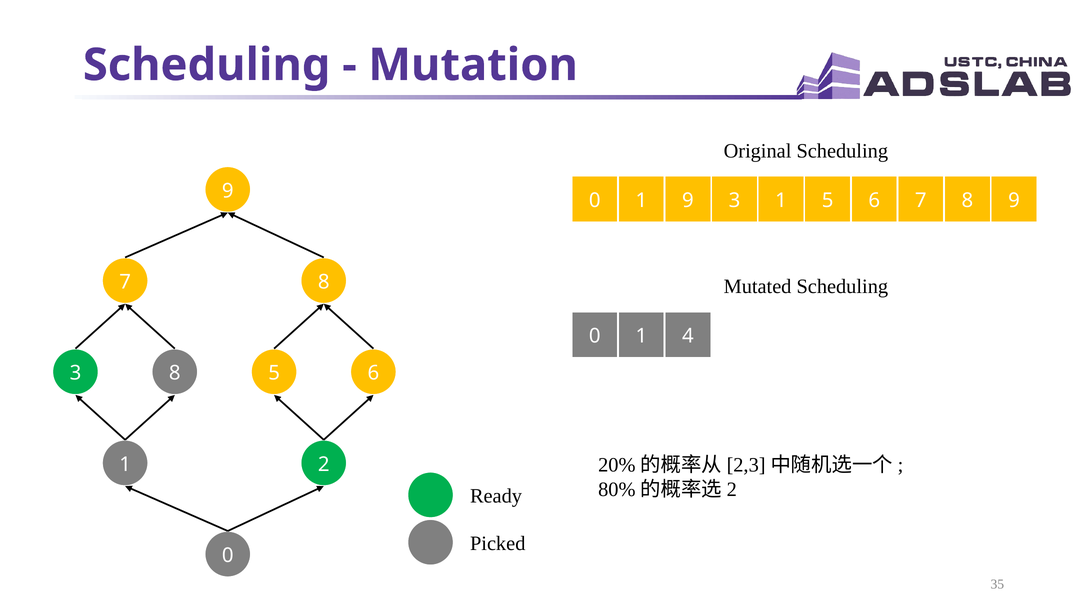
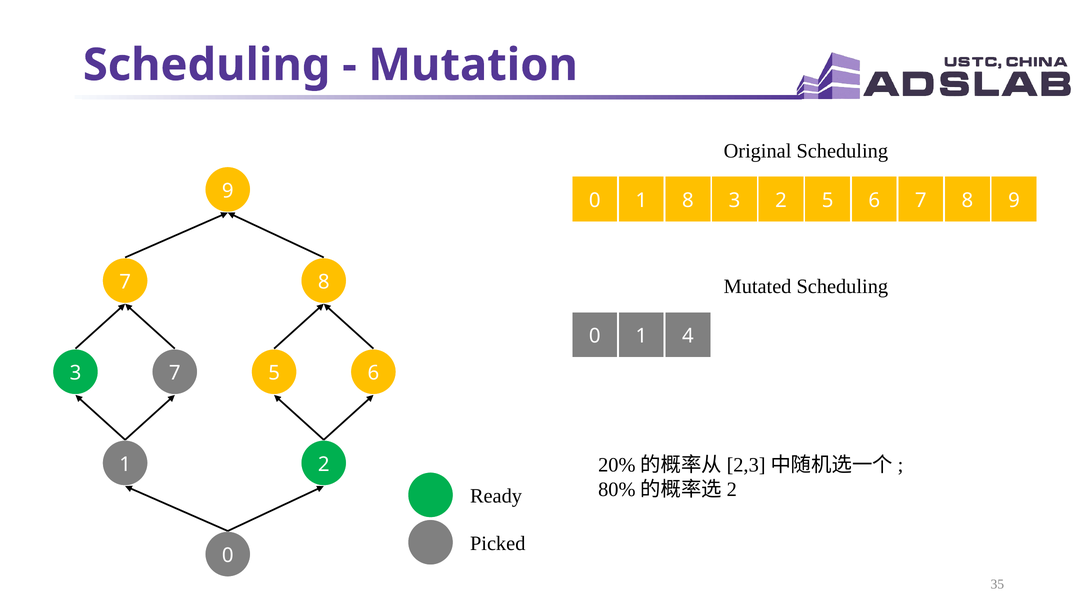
1 9: 9 -> 8 (688, 200)
3 1: 1 -> 2 (781, 200)
3 8: 8 -> 7 (175, 373)
